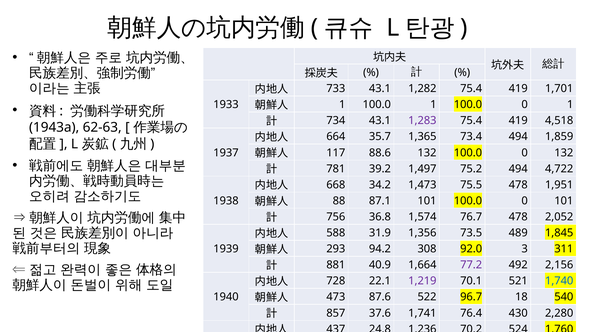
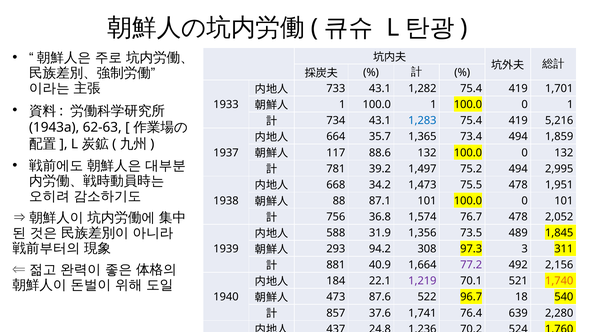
1,283 colour: purple -> blue (422, 121)
4,518: 4,518 -> 5,216 (559, 121)
4,722: 4,722 -> 2,995 (559, 169)
92.0: 92.0 -> 97.3 (471, 249)
728: 728 -> 184 (336, 281)
1,740 colour: blue -> orange (559, 281)
430: 430 -> 639 (518, 313)
